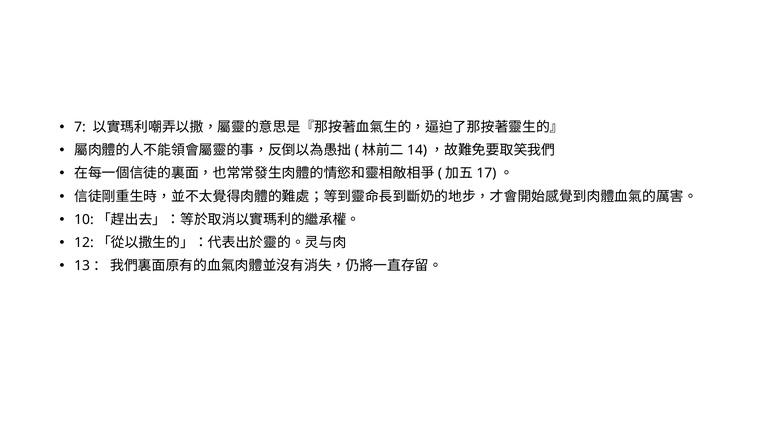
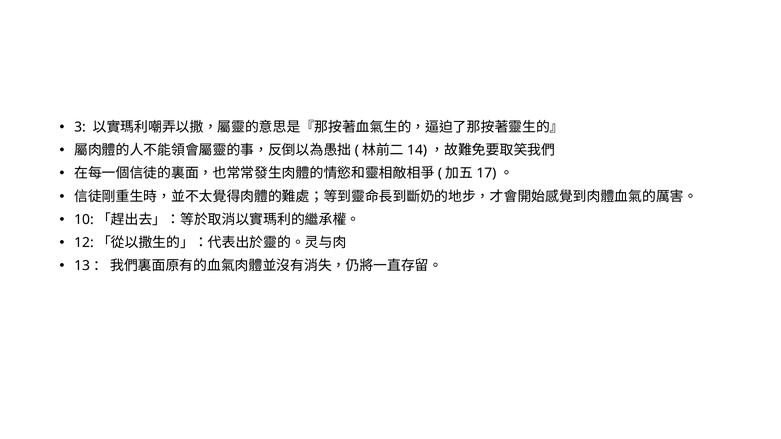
7: 7 -> 3 (80, 127)
